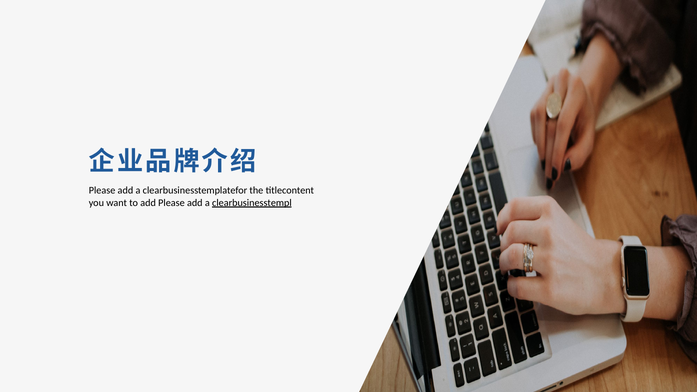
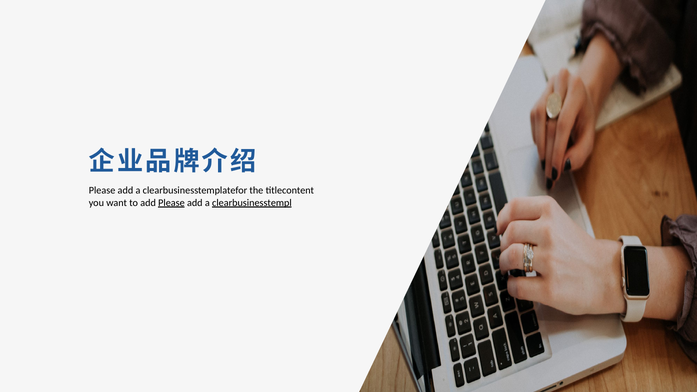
Please underline: none -> present (171, 203)
